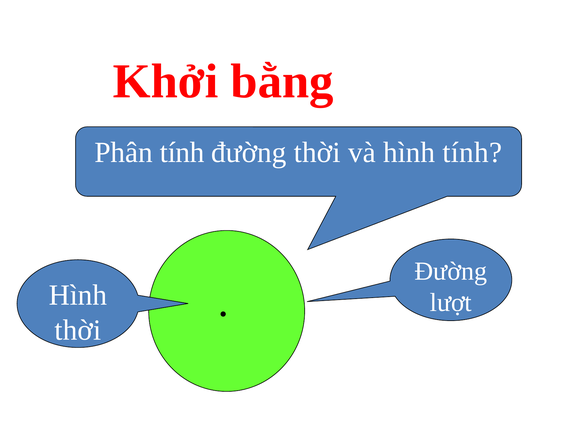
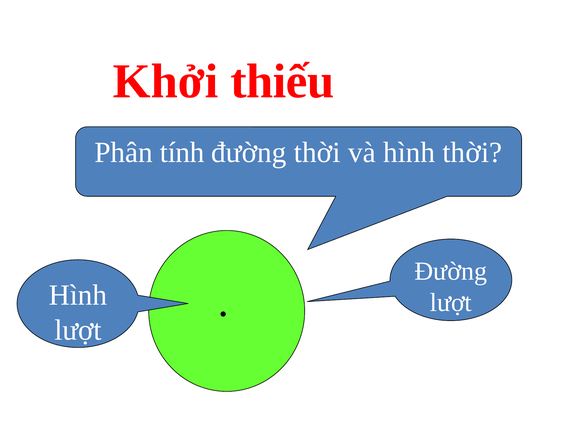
bằng: bằng -> thiếu (282, 81)
hình tính: tính -> thời (472, 153)
thời: thời -> lượt (78, 330)
